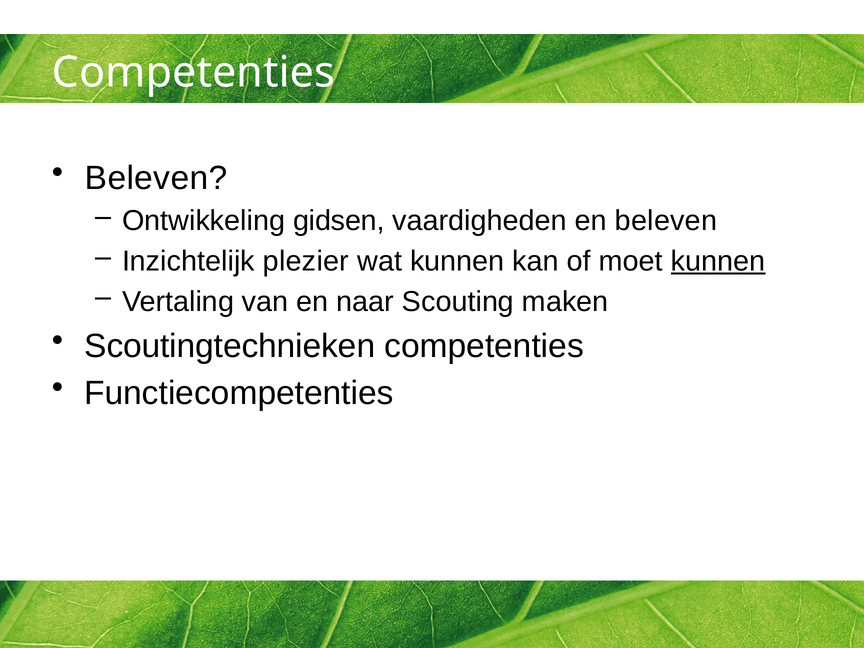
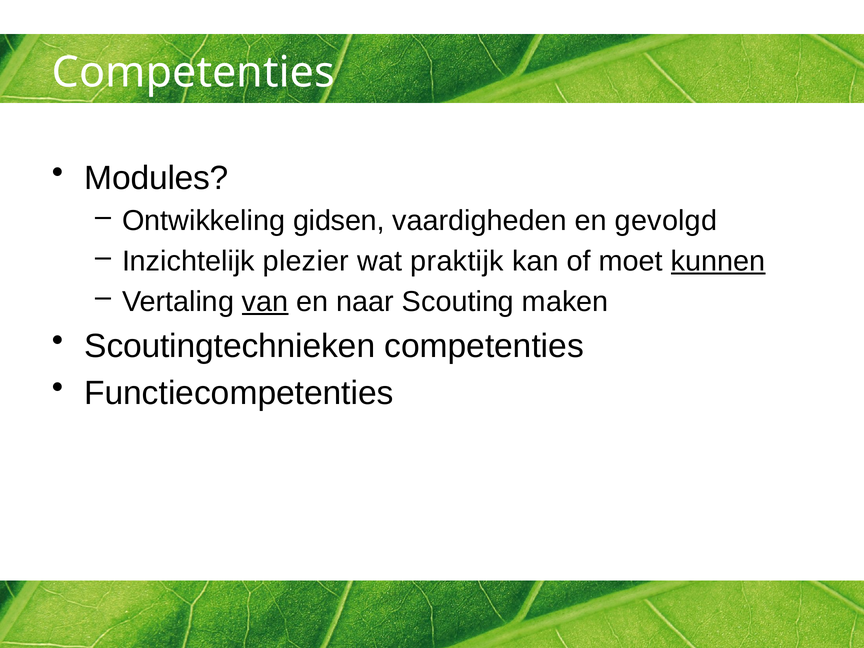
Beleven: Beleven -> Modules (156, 178)
en beleven: beleven -> gevolgd (666, 221)
wat kunnen: kunnen -> praktijk (457, 261)
van underline: none -> present (265, 302)
